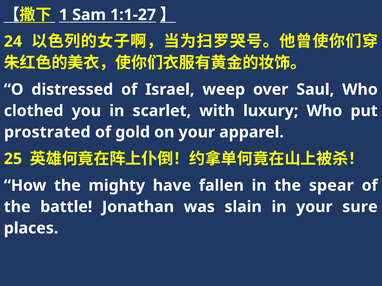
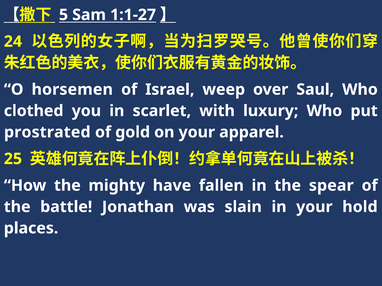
1: 1 -> 5 (64, 15)
distressed: distressed -> horsemen (72, 90)
sure: sure -> hold (360, 207)
